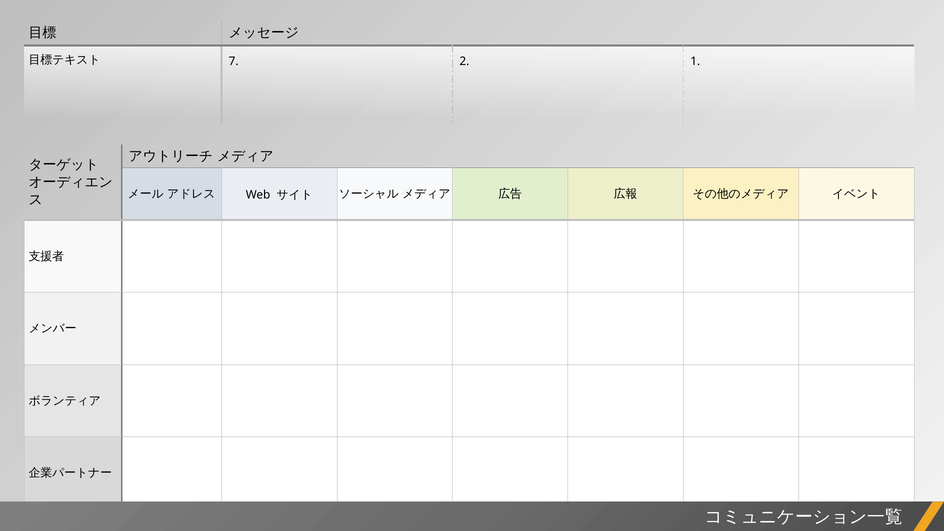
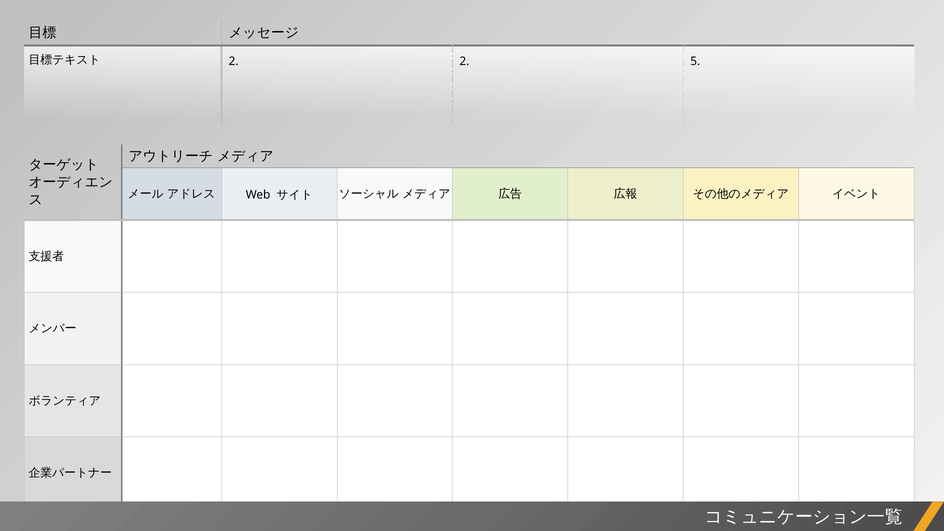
7: 7 -> 2 (234, 61)
1: 1 -> 5 (695, 61)
